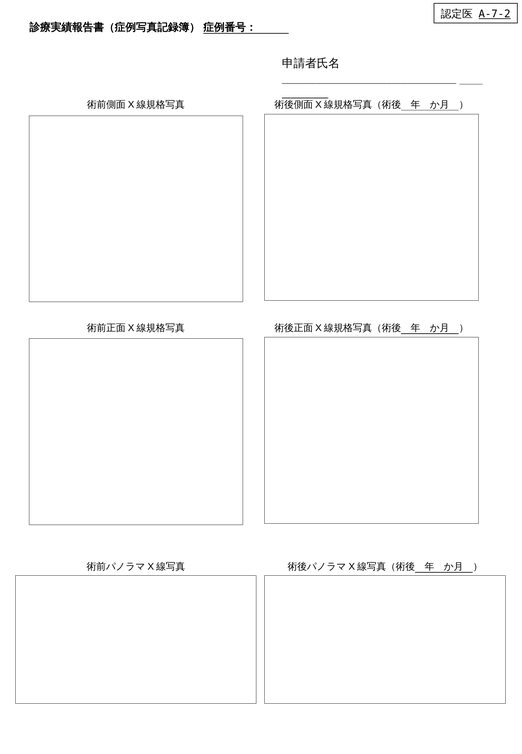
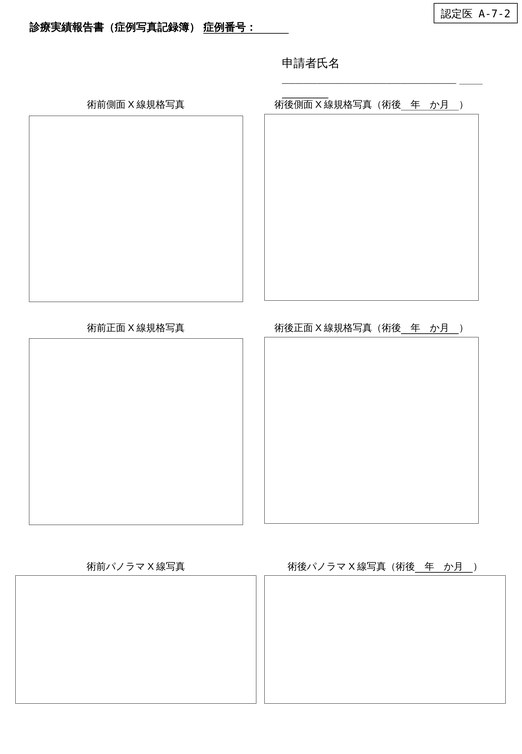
A-7-2 underline: present -> none (495, 14)
